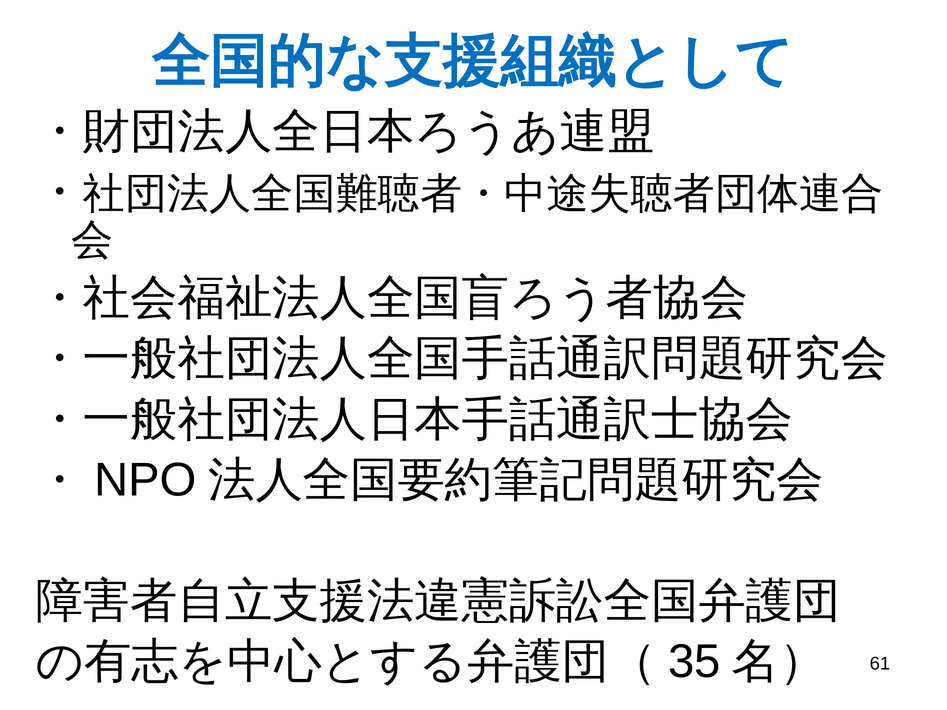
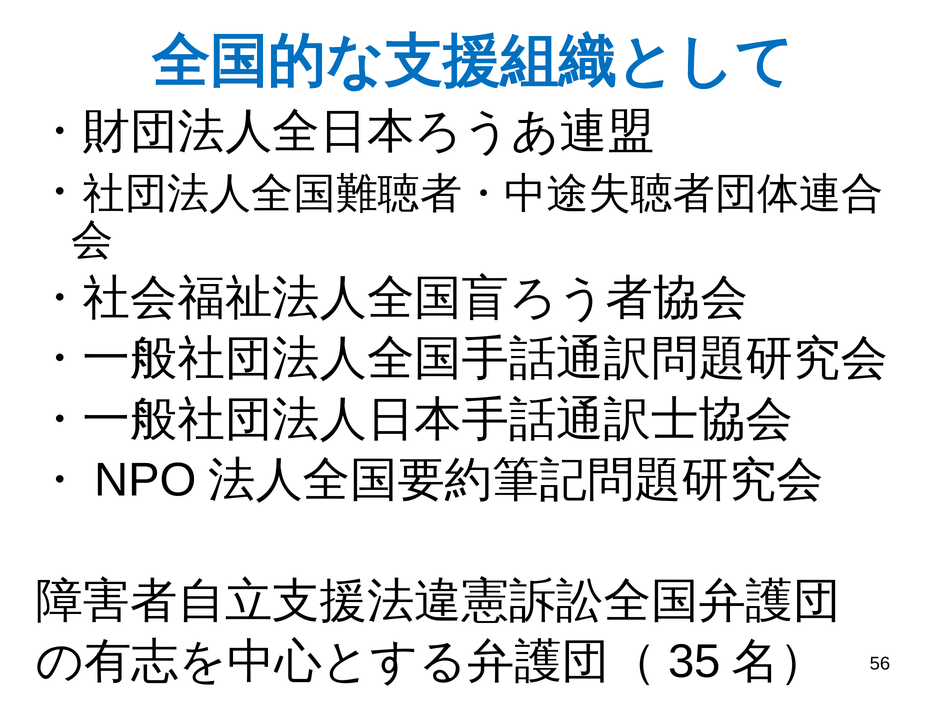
61: 61 -> 56 (880, 664)
